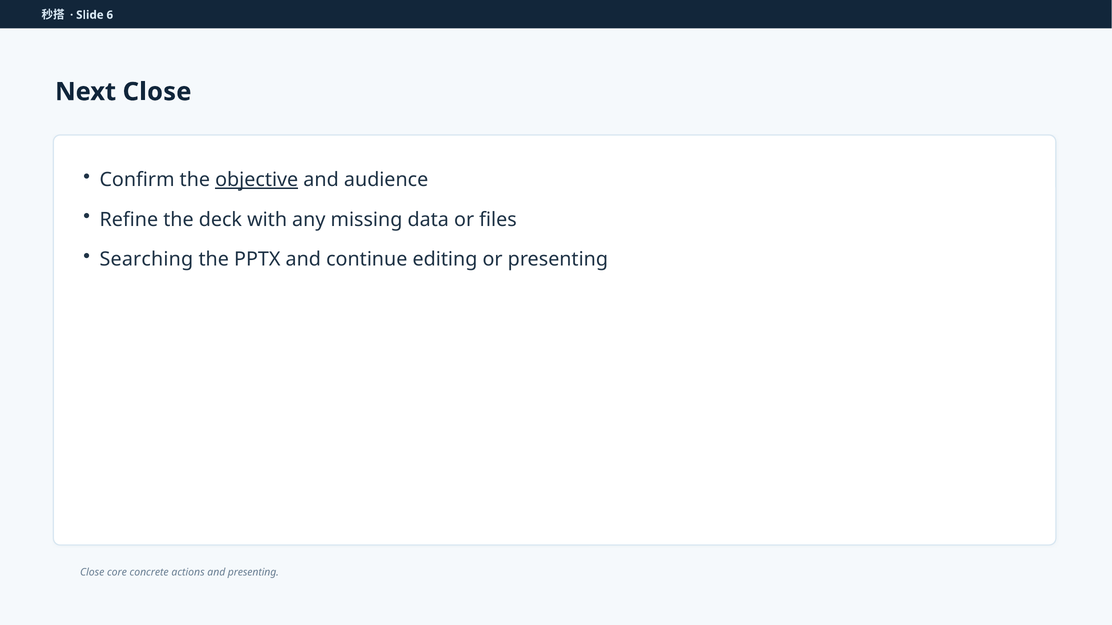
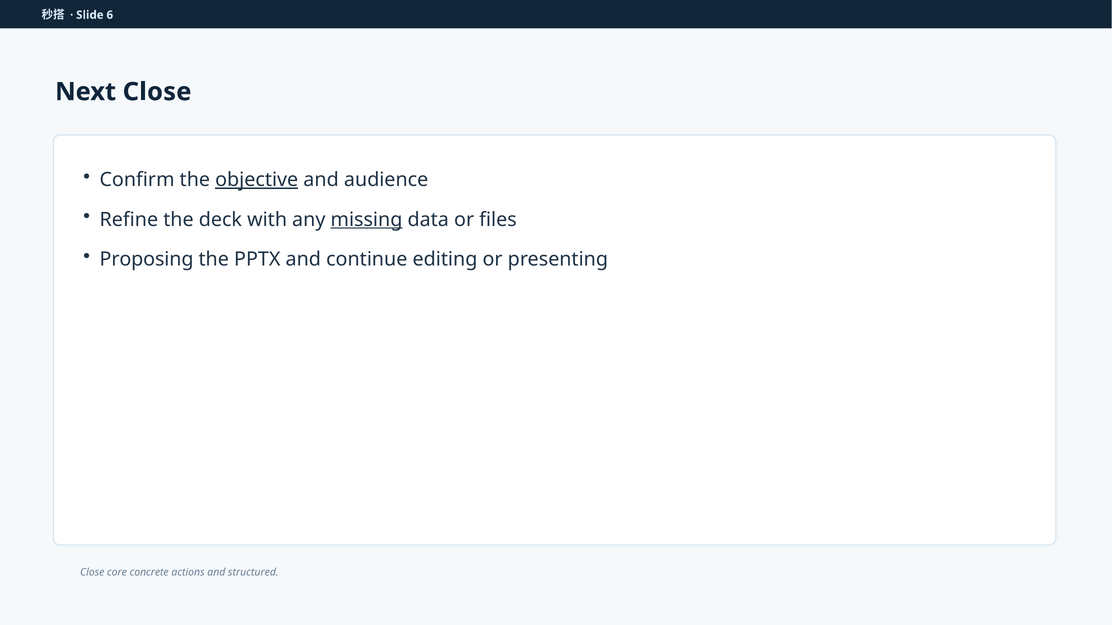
missing underline: none -> present (366, 220)
Searching: Searching -> Proposing (147, 260)
and presenting: presenting -> structured (253, 573)
